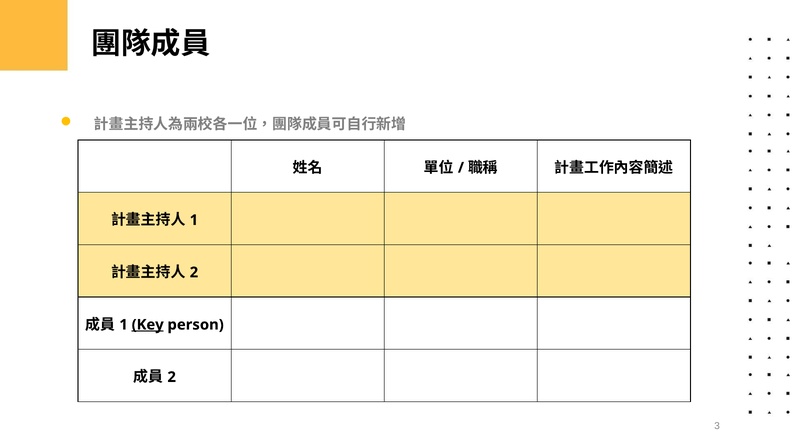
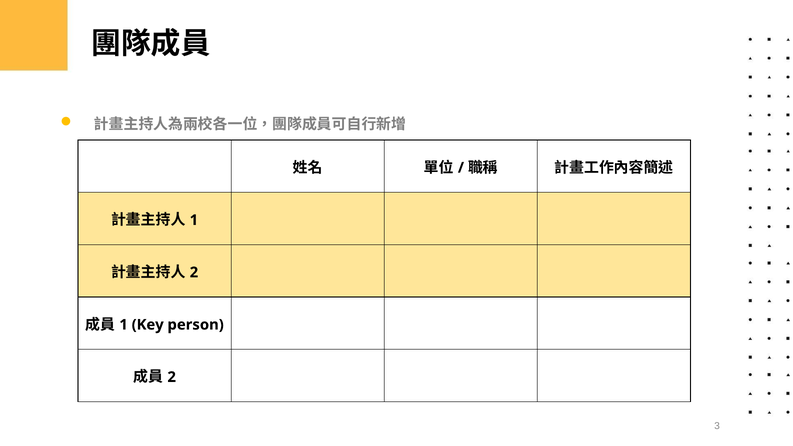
Key underline: present -> none (148, 325)
